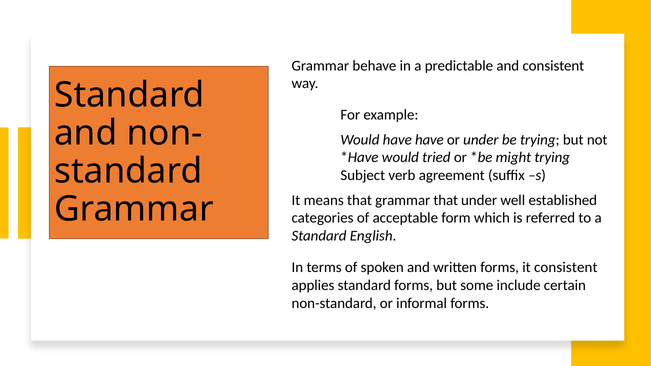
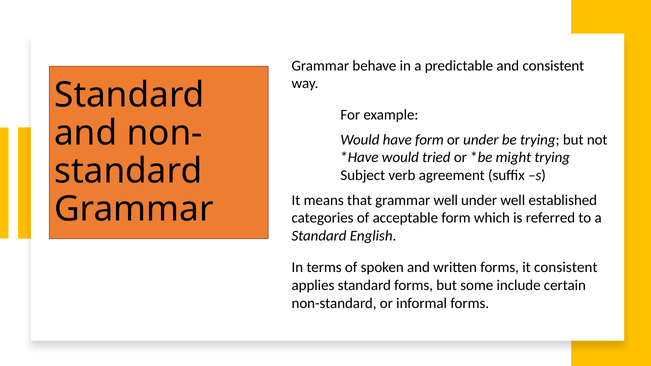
have have: have -> form (429, 140)
grammar that: that -> well (446, 200)
